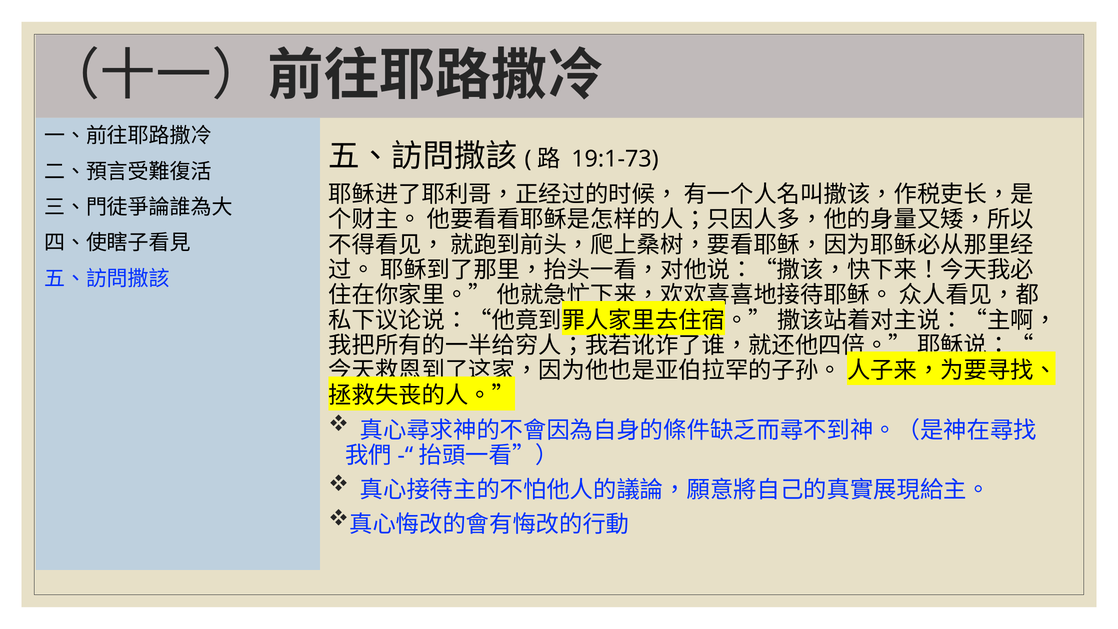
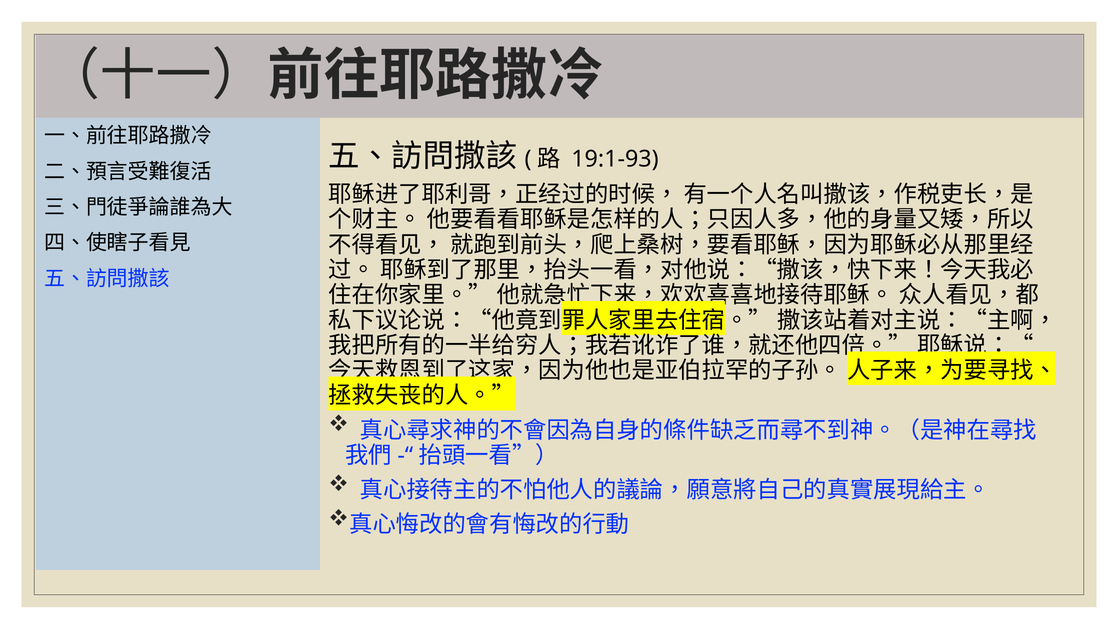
19:1-73: 19:1-73 -> 19:1-93 (615, 159)
